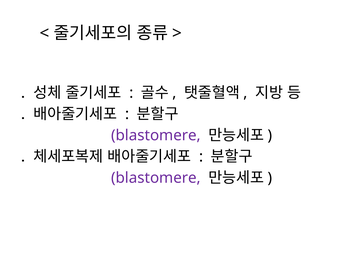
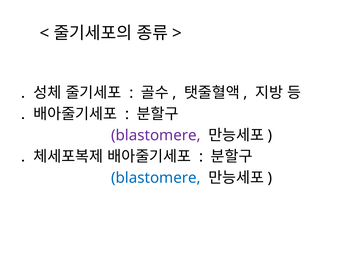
blastomere colour: purple -> blue (156, 178)
